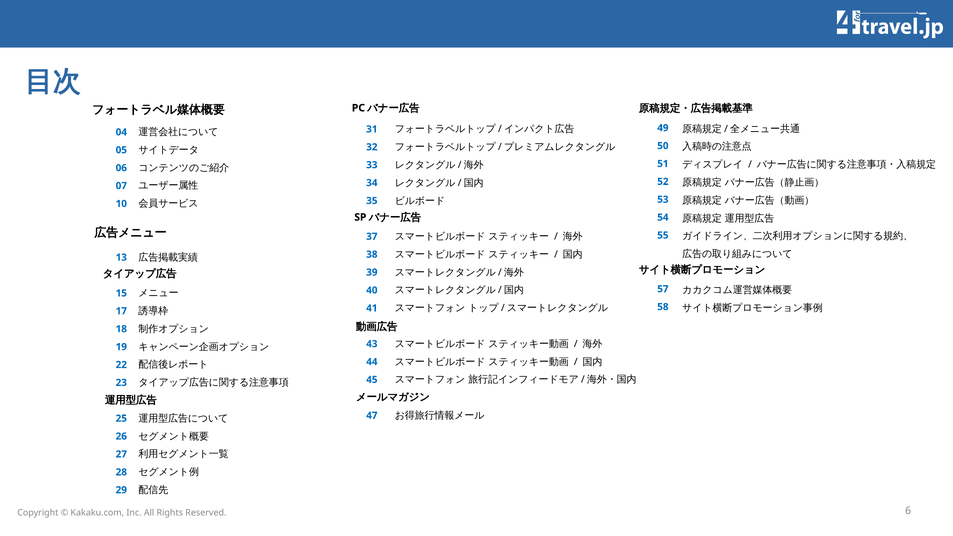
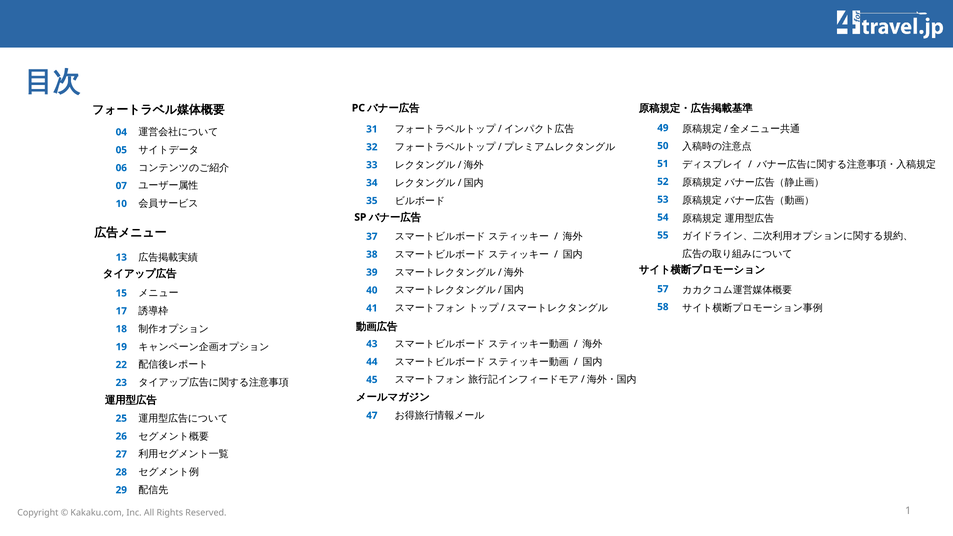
6: 6 -> 1 (908, 511)
